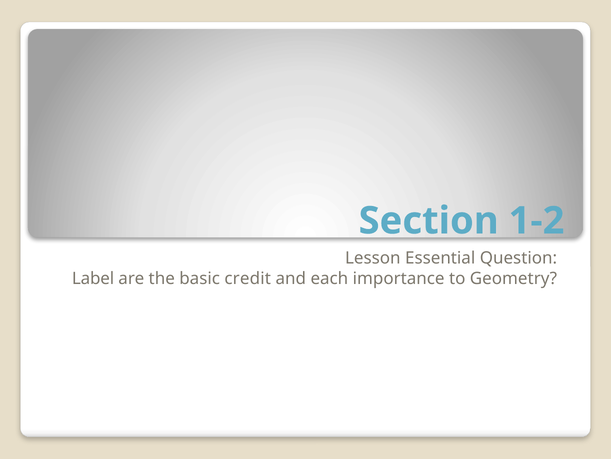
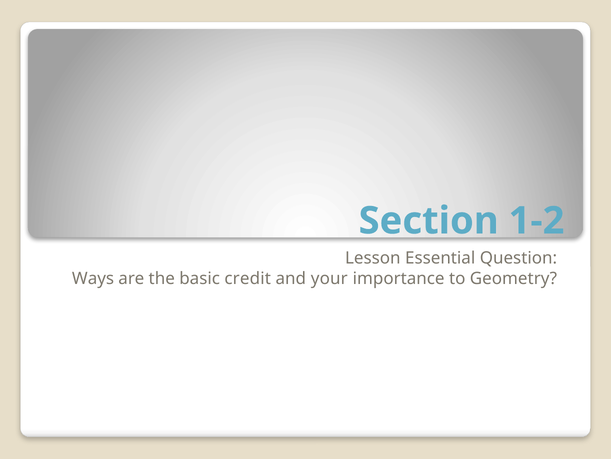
Label: Label -> Ways (93, 278)
each: each -> your (329, 278)
